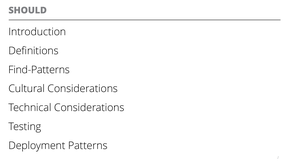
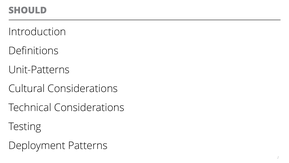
Find-Patterns: Find-Patterns -> Unit-Patterns (39, 70)
